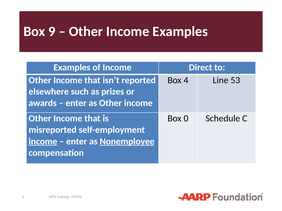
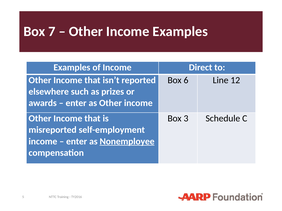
9: 9 -> 7 (52, 32)
4: 4 -> 6 (186, 80)
53: 53 -> 12 (235, 80)
0: 0 -> 3 (186, 119)
income underline: present -> none (43, 142)
